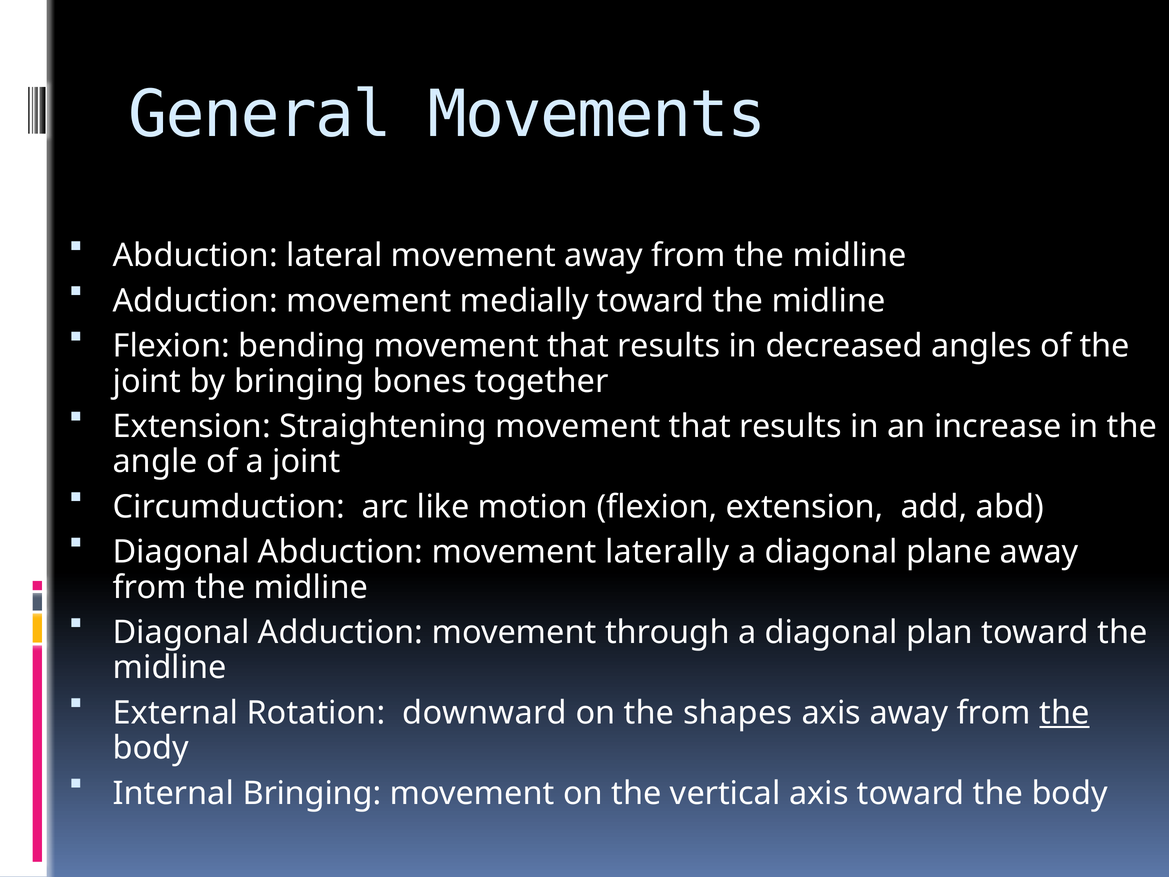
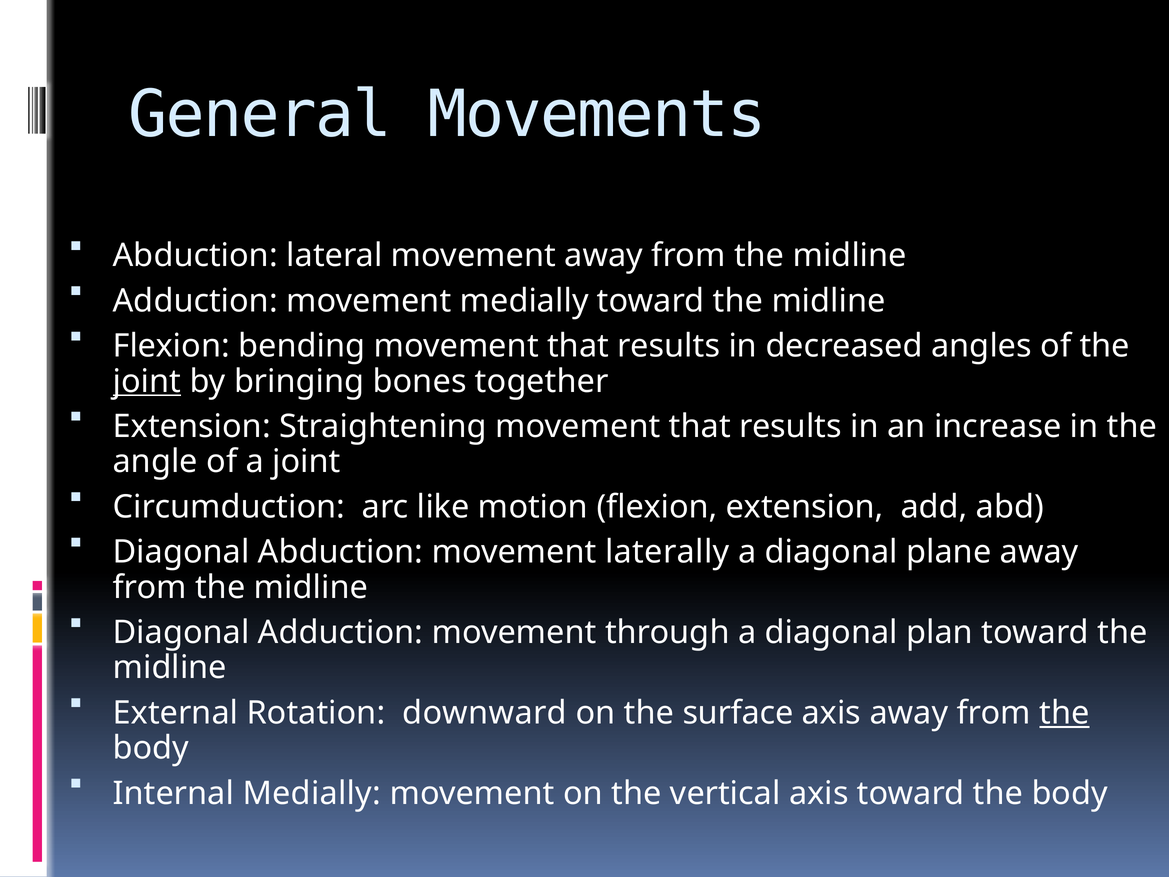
joint underline: none -> present (147, 381)
shapes: shapes -> surface (738, 713)
Internal Bringing: Bringing -> Medially (312, 793)
